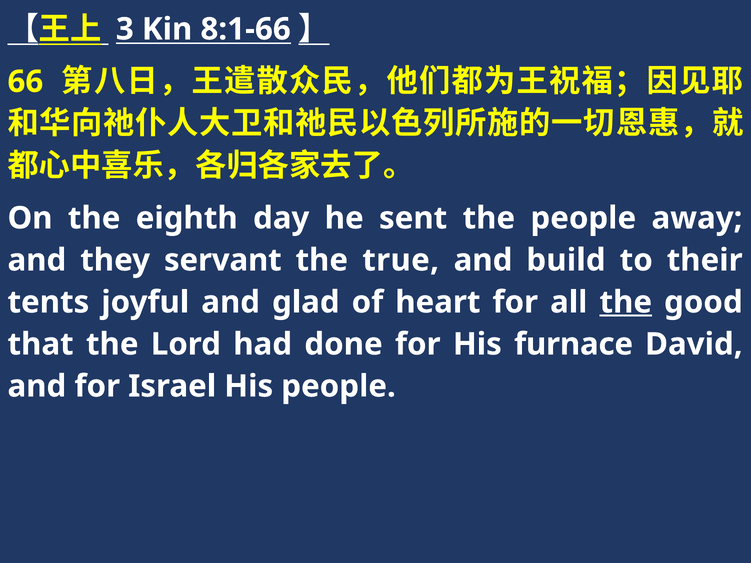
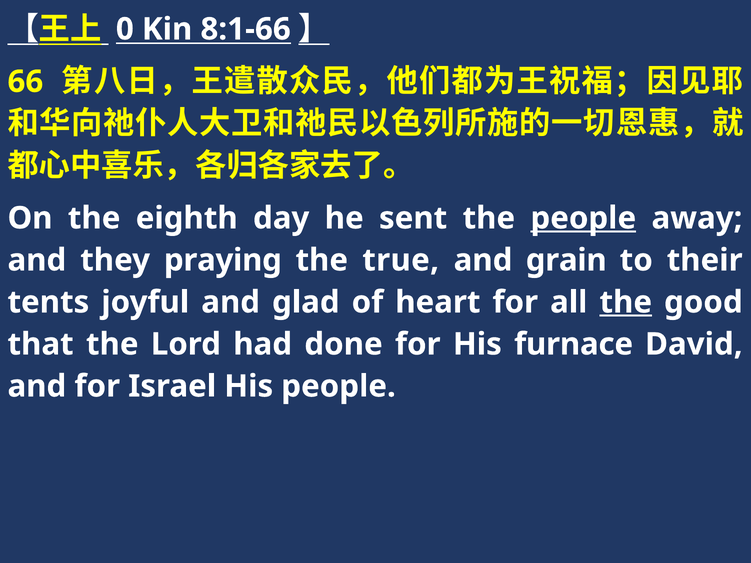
3: 3 -> 0 (125, 29)
people underline: none -> present (583, 218)
servant: servant -> praying (223, 260)
build: build -> grain (566, 260)
